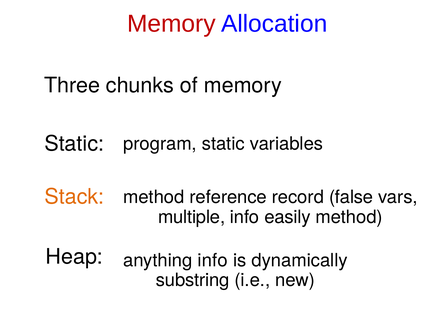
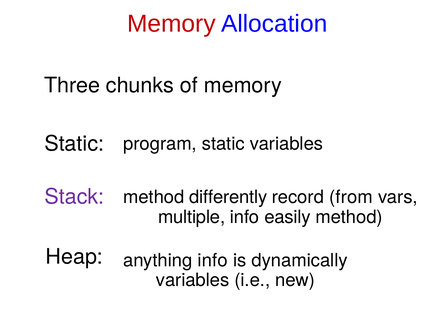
Stack colour: orange -> purple (74, 197)
reference: reference -> differently (228, 197)
false: false -> from (351, 197)
substring: substring -> variables (193, 281)
